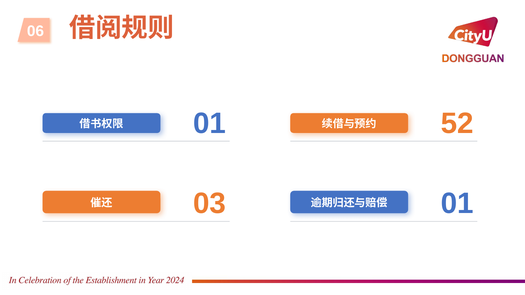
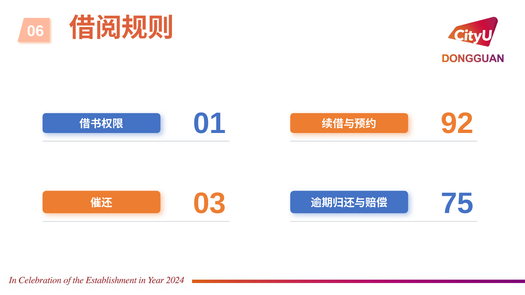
52: 52 -> 92 (457, 123)
01: 01 -> 75 (457, 204)
